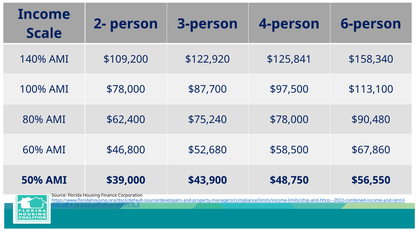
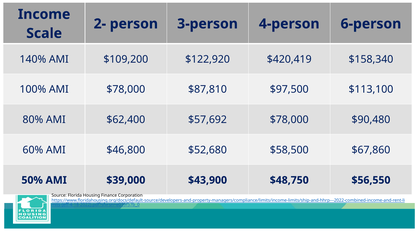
$125,841: $125,841 -> $420,419 (289, 59)
$87,700: $87,700 -> $87,810 (208, 89)
$75,240: $75,240 -> $57,692 (208, 120)
